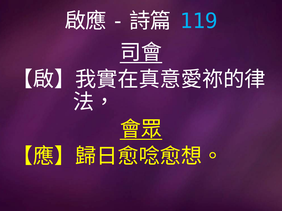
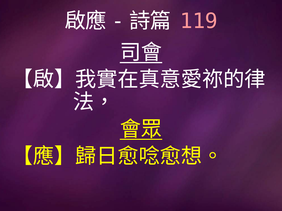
119 colour: light blue -> pink (199, 21)
